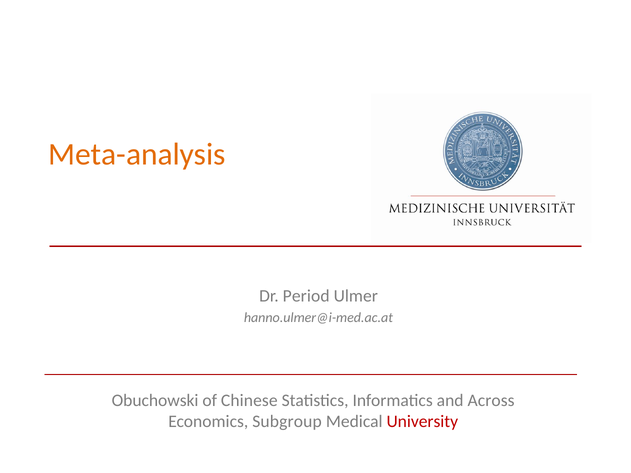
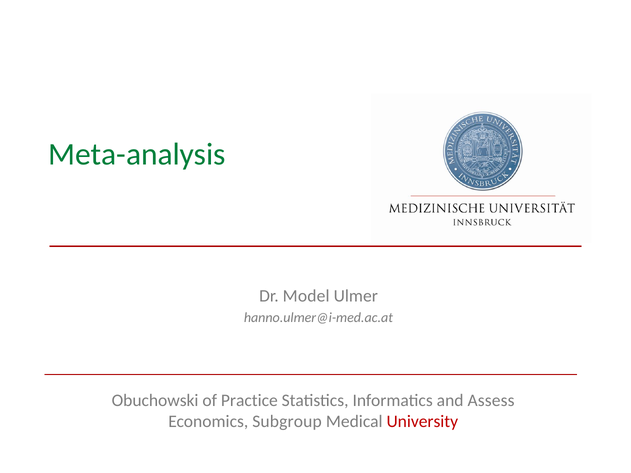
Meta-analysis colour: orange -> green (137, 154)
Period: Period -> Model (306, 296)
Chinese: Chinese -> Practice (249, 401)
Across: Across -> Assess (491, 401)
